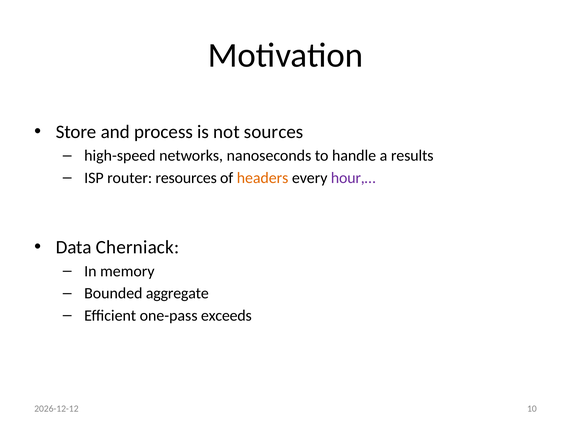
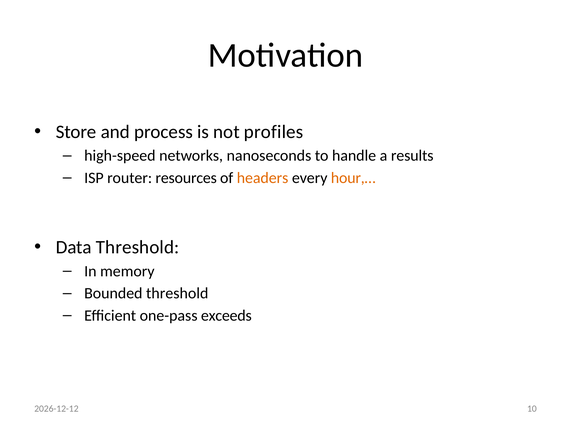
sources: sources -> profiles (274, 132)
hour,… colour: purple -> orange (353, 178)
Data Cherniack: Cherniack -> Threshold (138, 247)
Bounded aggregate: aggregate -> threshold (177, 294)
